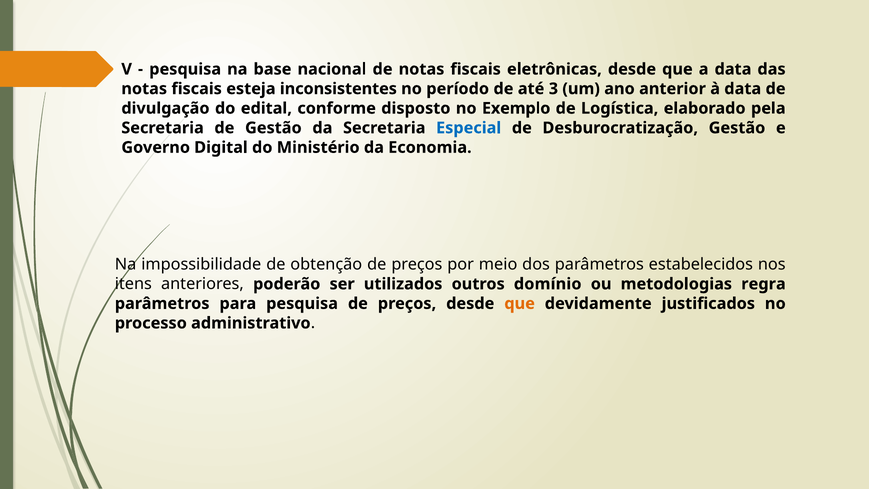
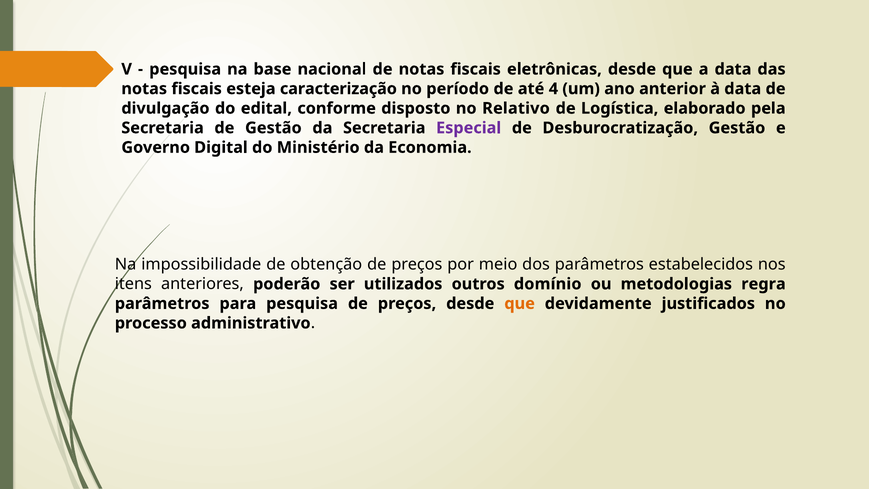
inconsistentes: inconsistentes -> caracterização (338, 89)
3: 3 -> 4 (553, 89)
Exemplo: Exemplo -> Relativo (516, 108)
Especial colour: blue -> purple (469, 128)
